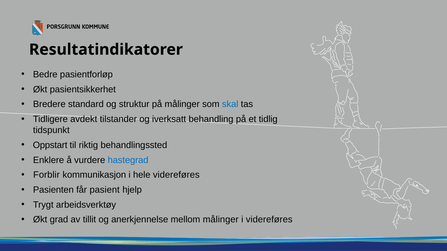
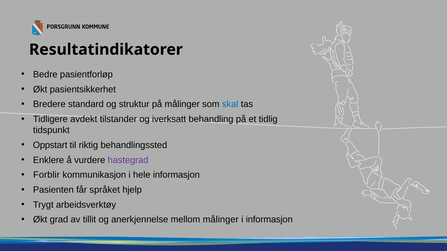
hastegrad colour: blue -> purple (128, 160)
hele videreføres: videreføres -> informasjon (176, 175)
pasient: pasient -> språket (105, 190)
i videreføres: videreføres -> informasjon (269, 220)
